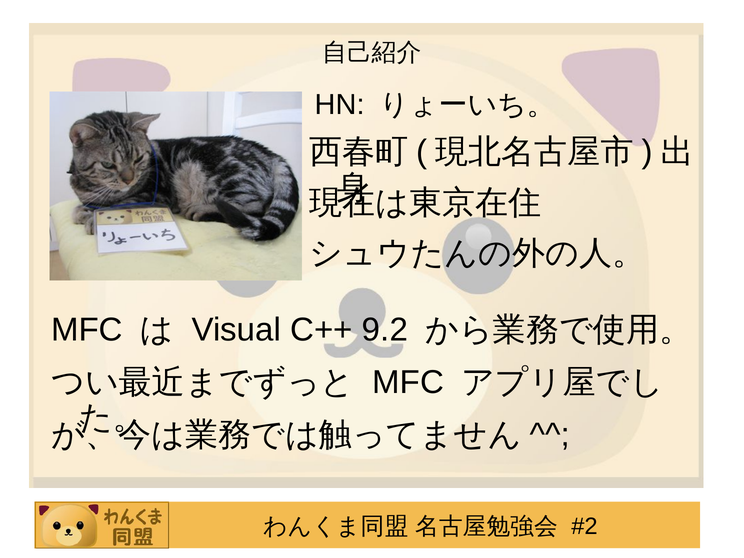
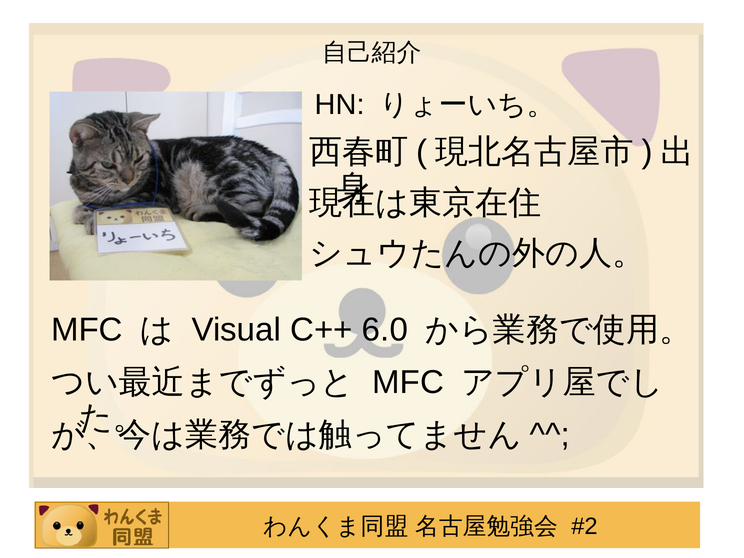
9.2: 9.2 -> 6.0 (385, 330)
